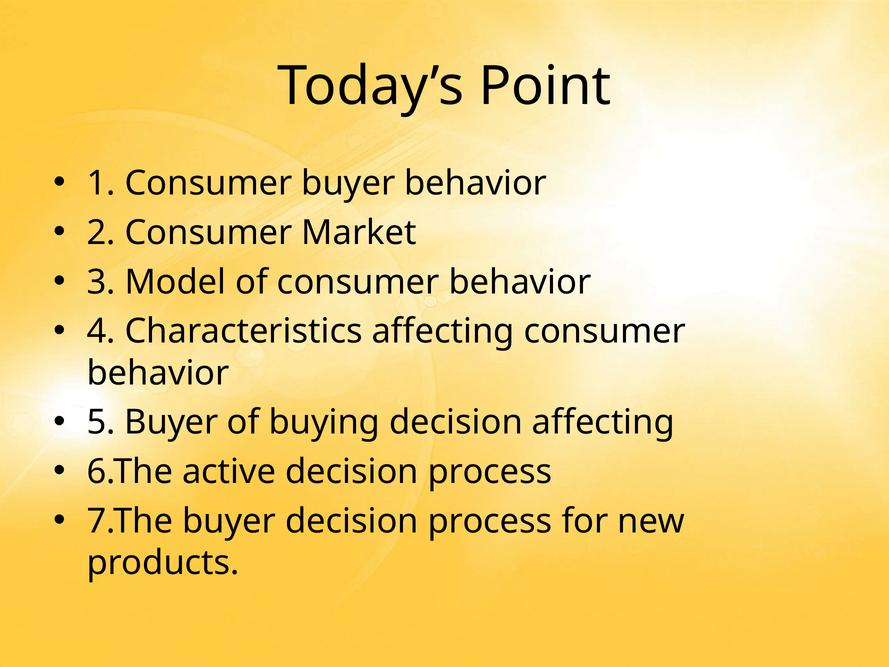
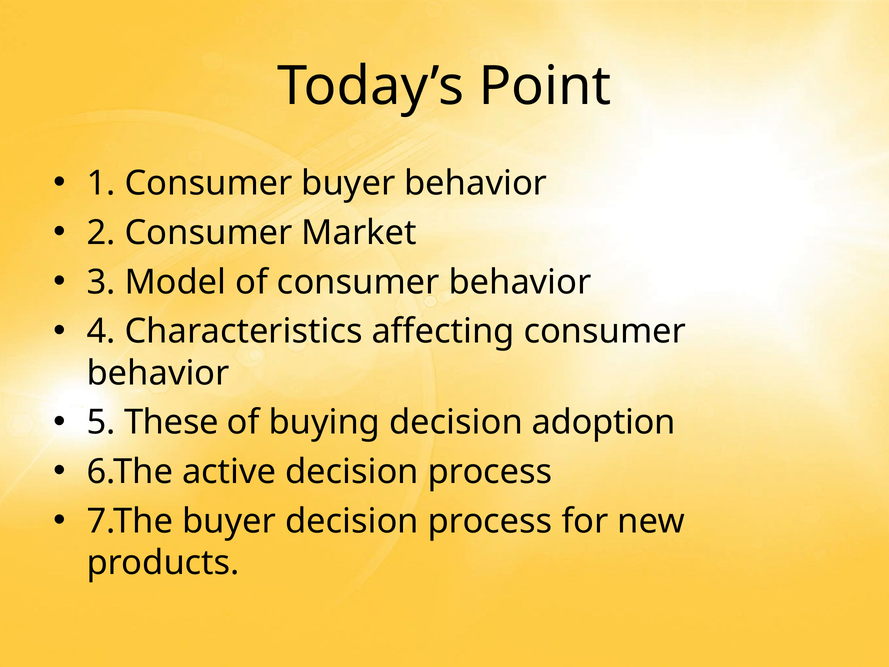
5 Buyer: Buyer -> These (171, 422)
decision affecting: affecting -> adoption (604, 422)
